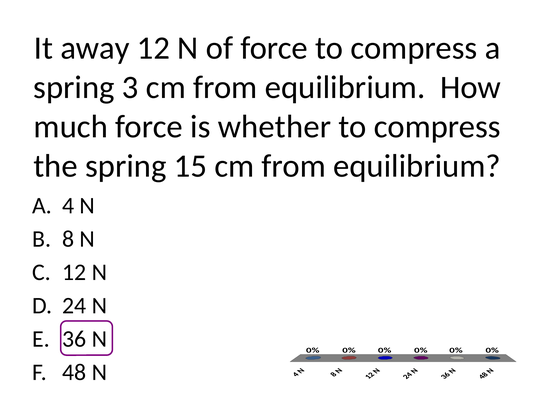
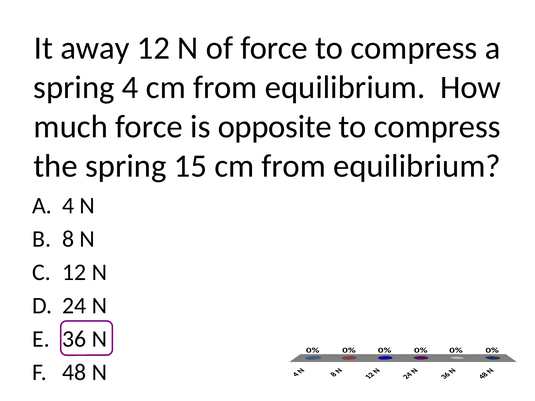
spring 3: 3 -> 4 (130, 87)
whether: whether -> opposite (275, 127)
